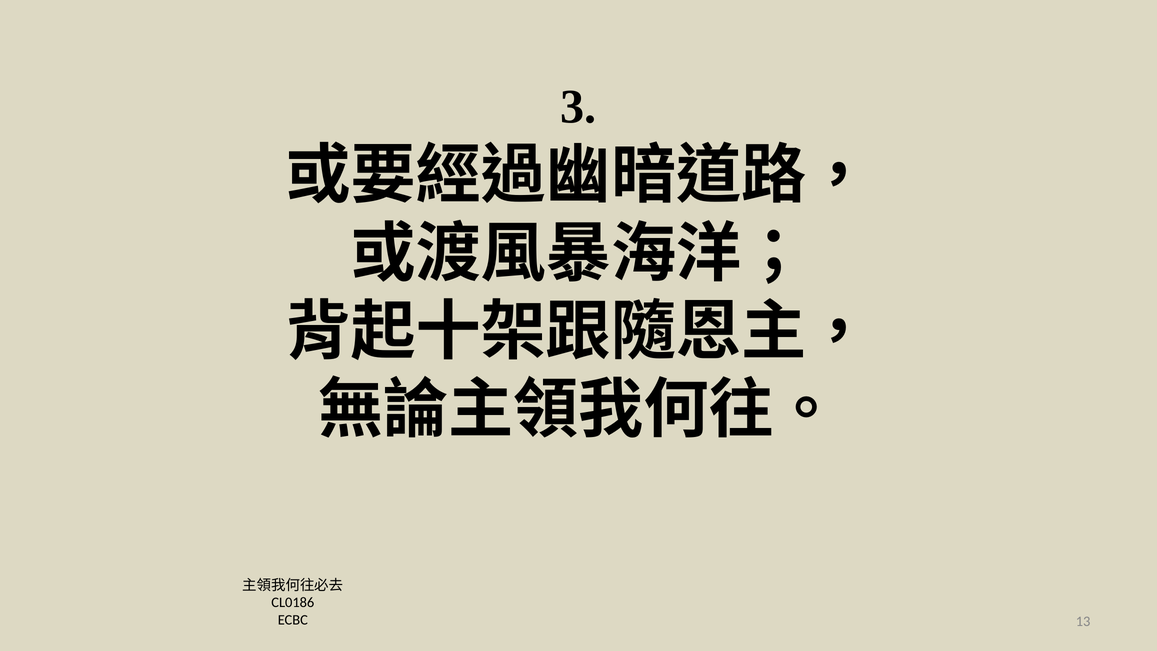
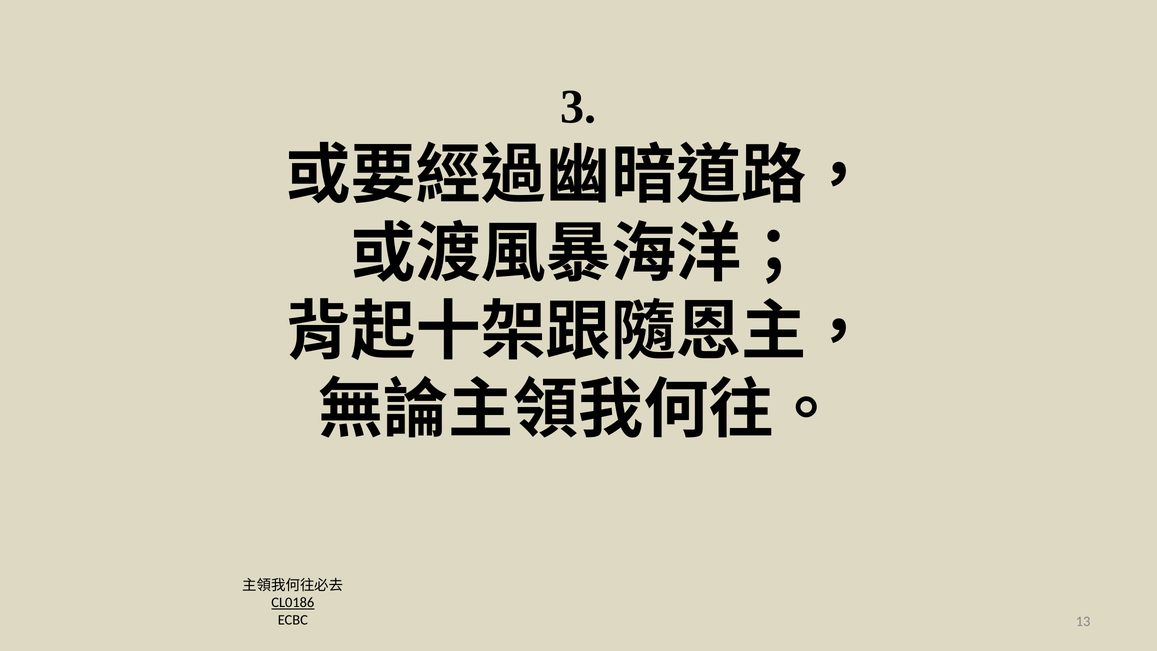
CL0186 underline: none -> present (293, 603)
